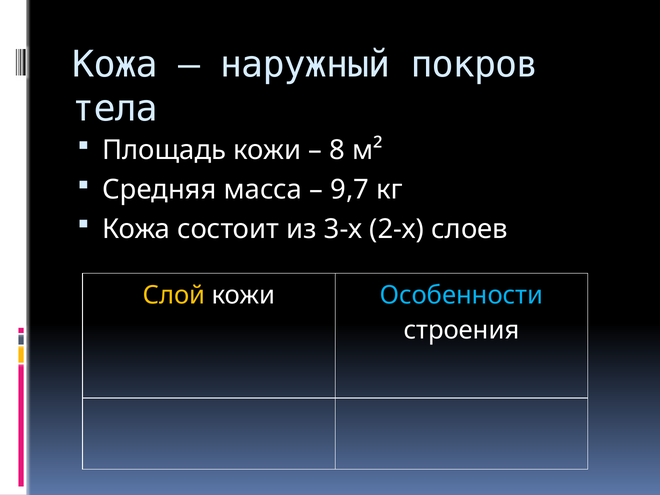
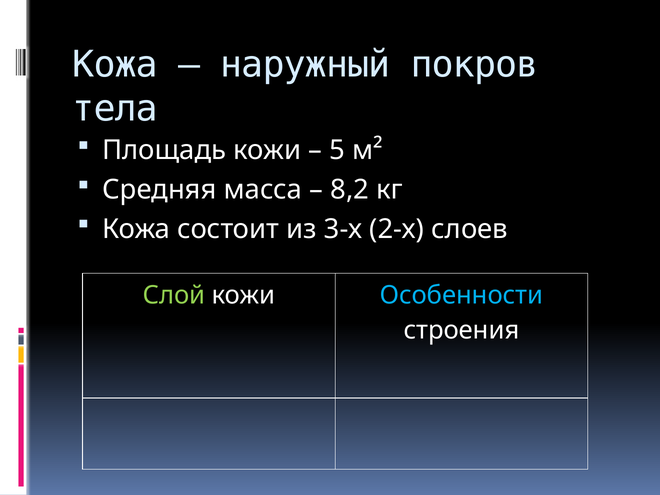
8: 8 -> 5 (337, 150)
9,7: 9,7 -> 8,2 (350, 190)
Слой colour: yellow -> light green (174, 295)
